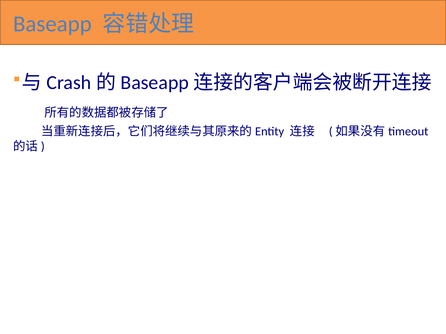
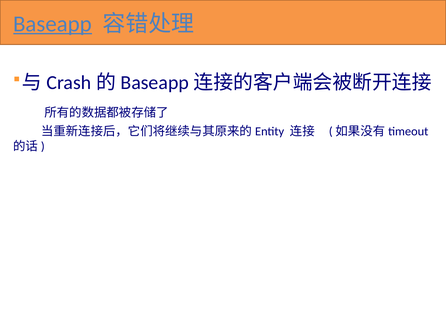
Baseapp underline: none -> present (53, 24)
